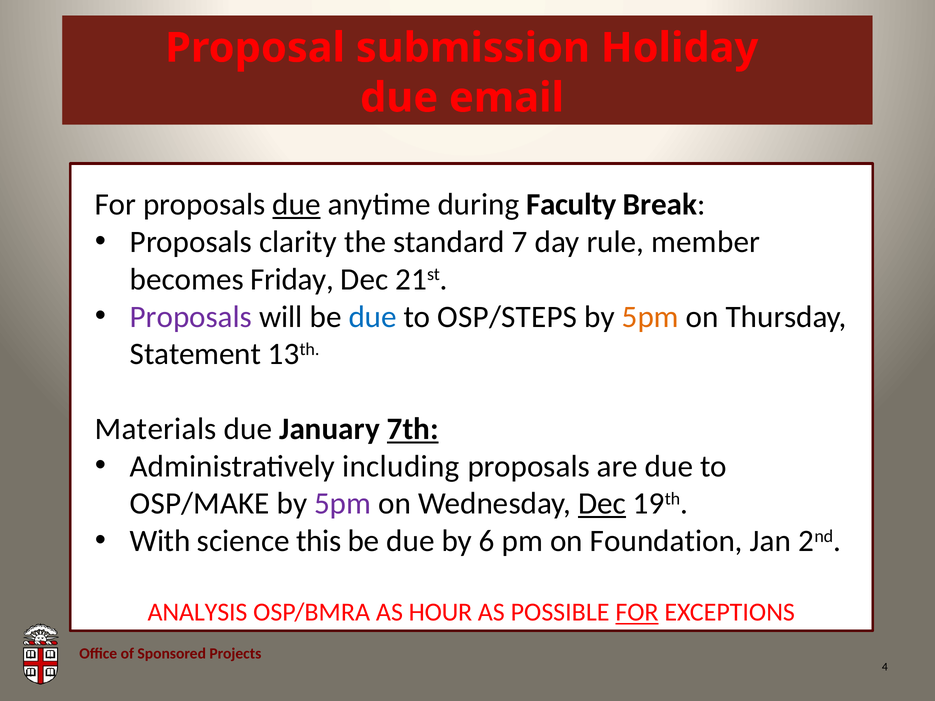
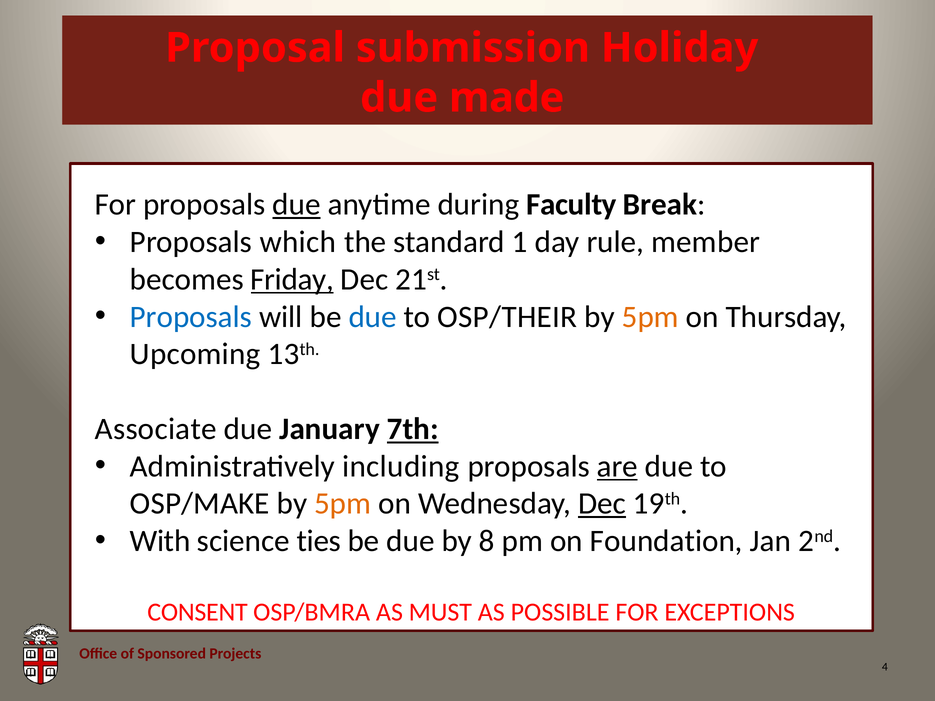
email: email -> made (507, 98)
clarity: clarity -> which (298, 242)
7: 7 -> 1 (520, 242)
Friday underline: none -> present (292, 279)
Proposals colour: purple -> blue (191, 317)
OSP/STEPS: OSP/STEPS -> OSP/THEIR (507, 317)
Statement: Statement -> Upcoming (195, 354)
Materials: Materials -> Associate (156, 429)
are underline: none -> present (617, 466)
5pm colour: purple -> orange (343, 504)
this: this -> ties (319, 541)
6: 6 -> 8 (487, 541)
ANALYSIS: ANALYSIS -> CONSENT (198, 613)
HOUR: HOUR -> MUST (440, 613)
FOR underline: present -> none (637, 613)
